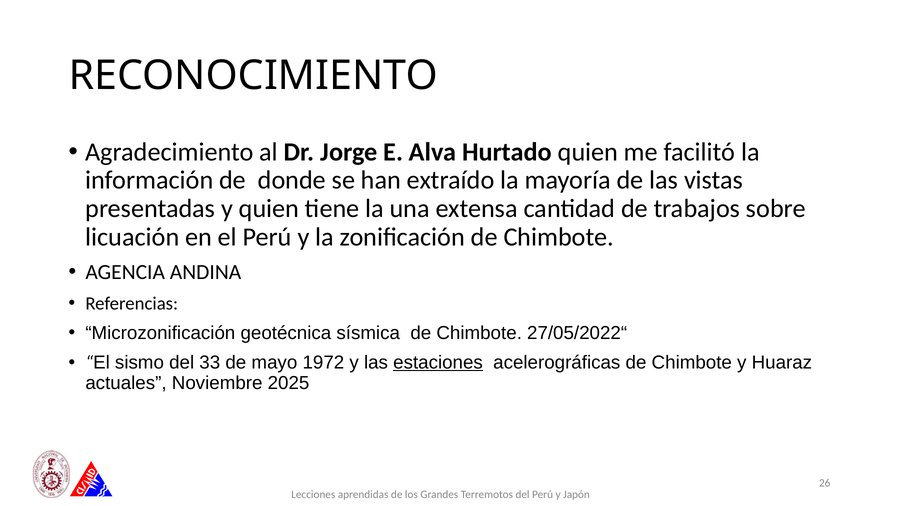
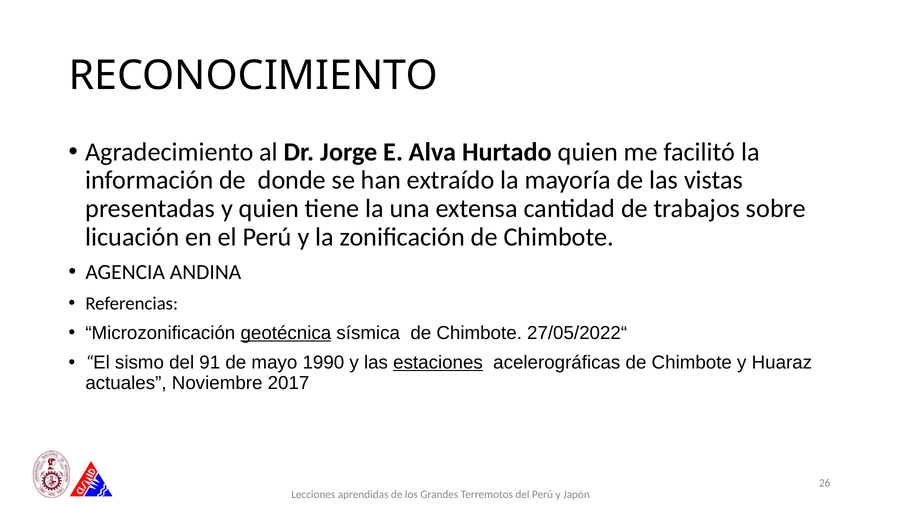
geotécnica underline: none -> present (286, 333)
33: 33 -> 91 (210, 362)
1972: 1972 -> 1990 (323, 362)
2025: 2025 -> 2017 (289, 383)
